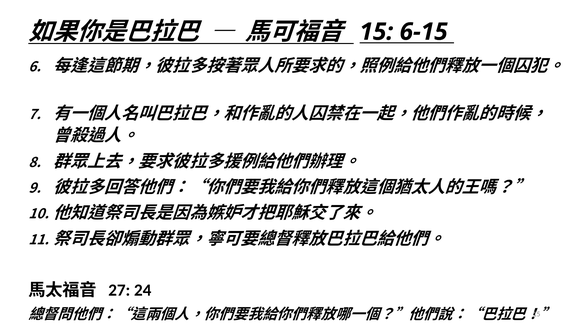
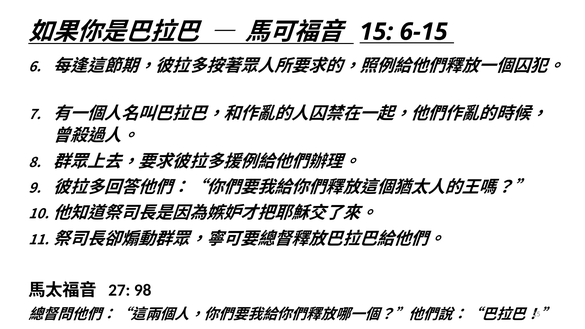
24: 24 -> 98 (143, 290)
